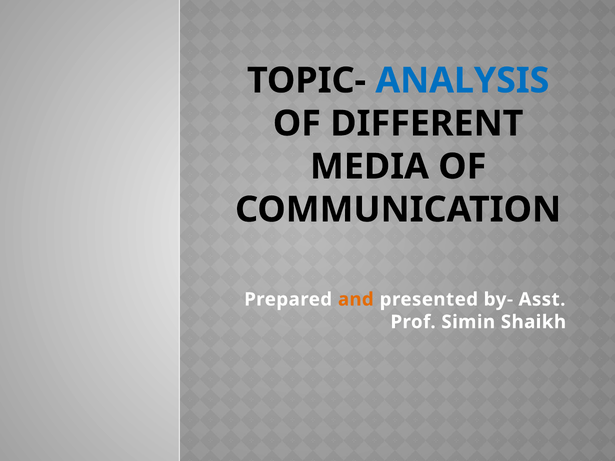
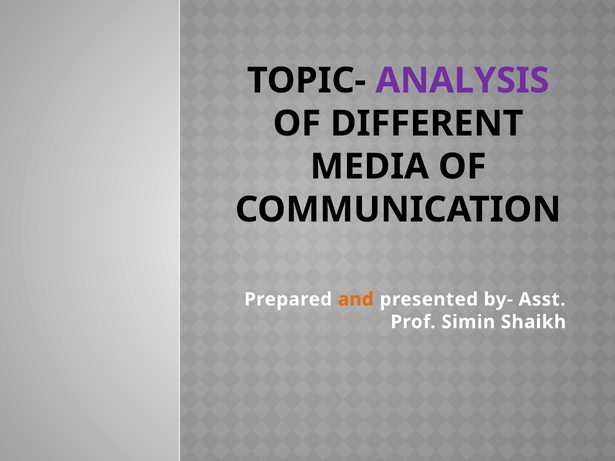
ANALYSIS colour: blue -> purple (462, 81)
